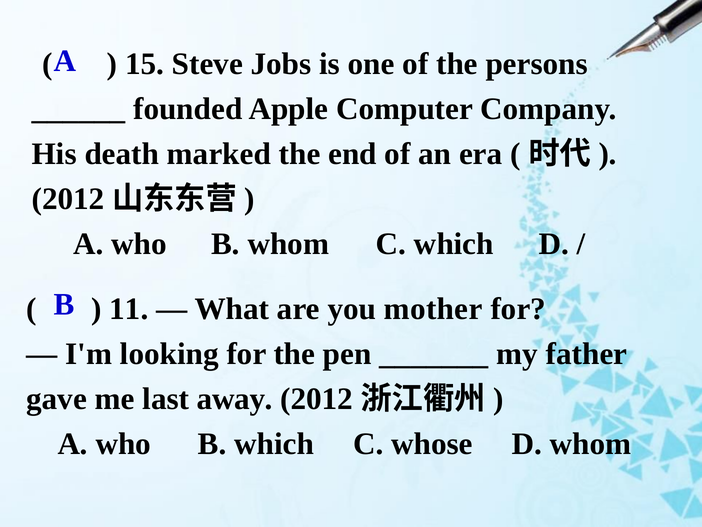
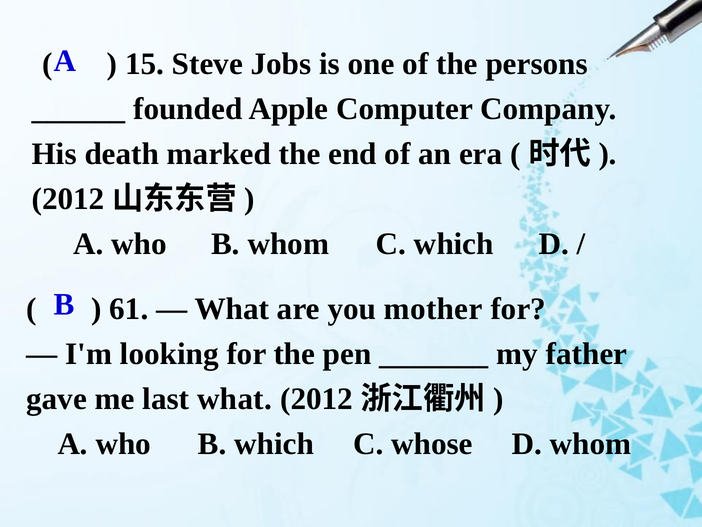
11: 11 -> 61 (129, 309)
last away: away -> what (235, 398)
